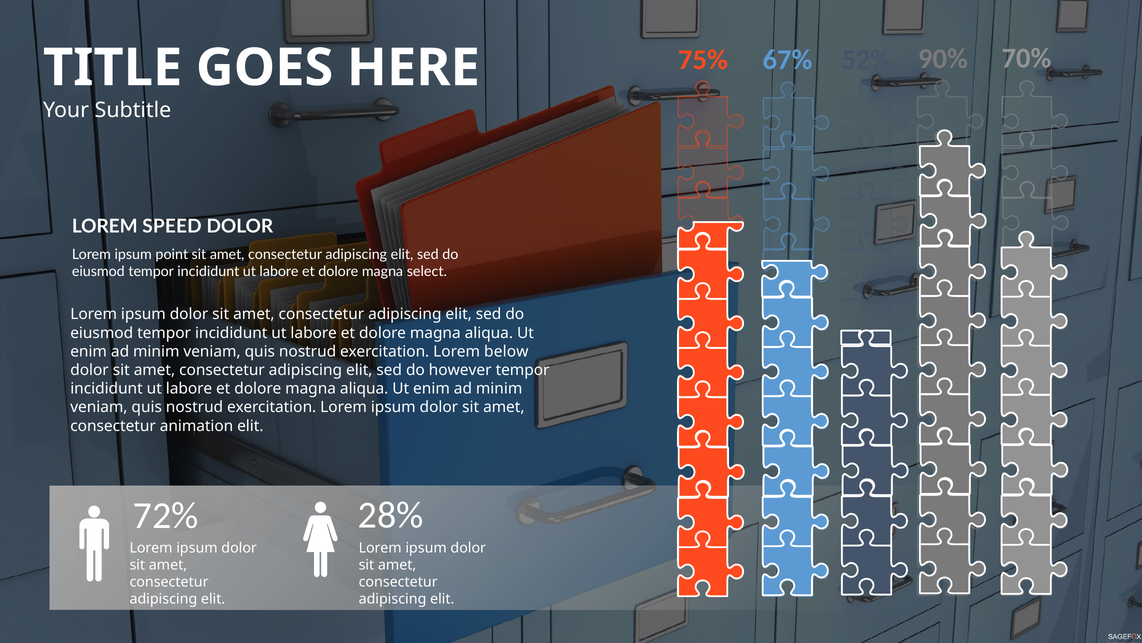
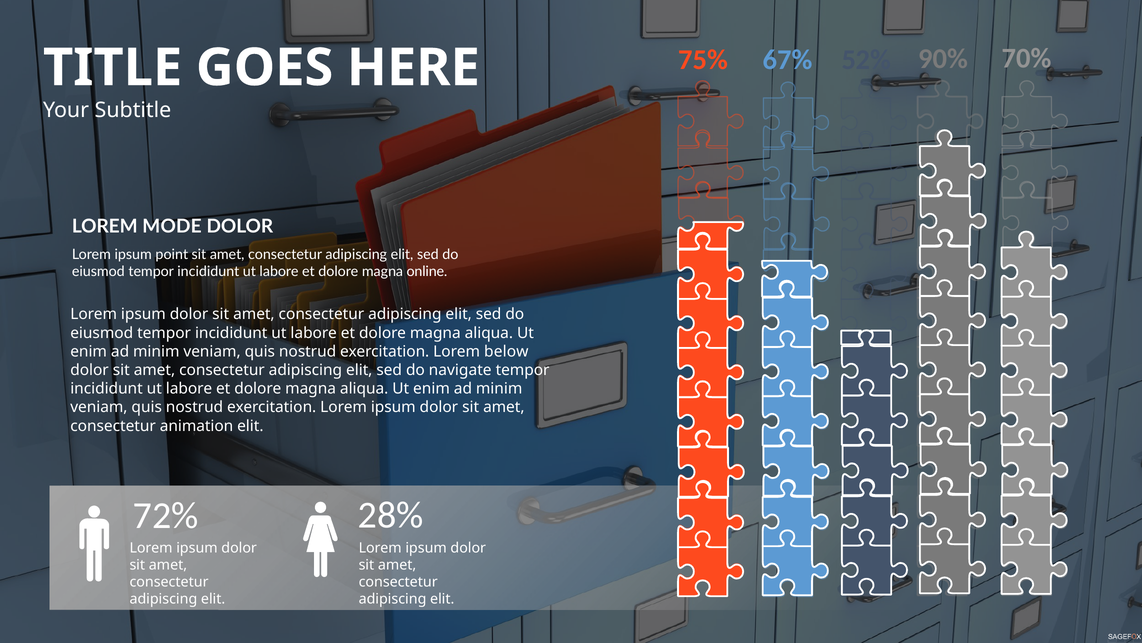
SPEED: SPEED -> MODE (172, 226)
select: select -> online (427, 271)
however: however -> navigate (460, 370)
